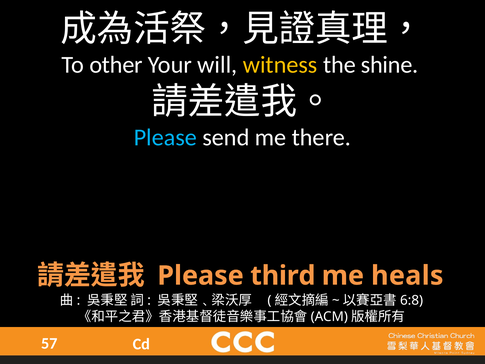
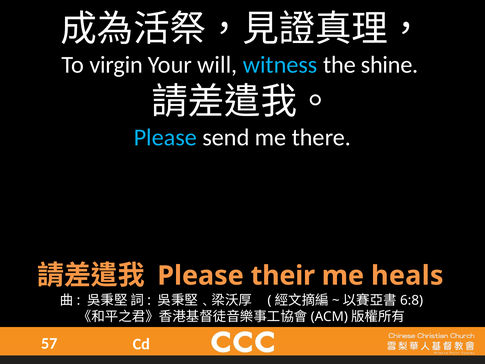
other: other -> virgin (116, 65)
witness colour: yellow -> light blue (280, 65)
third: third -> their (283, 276)
